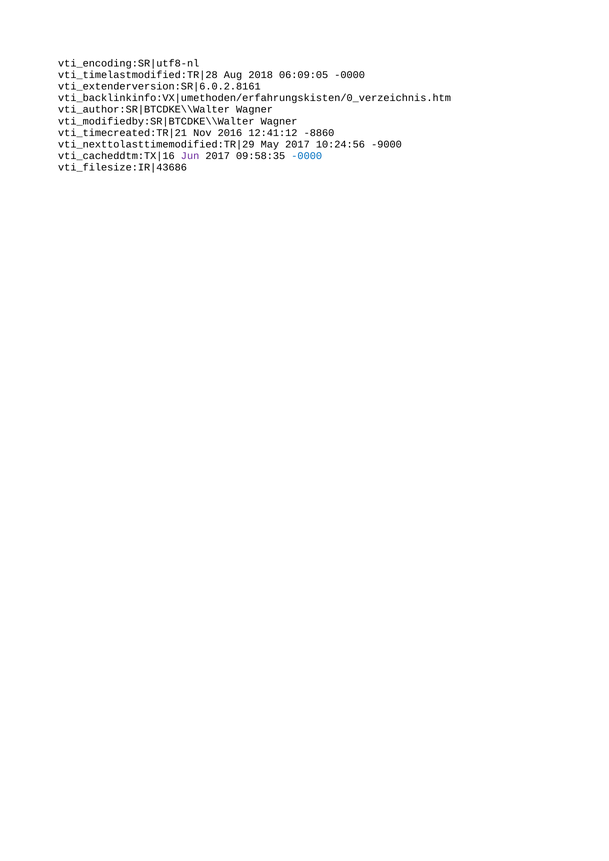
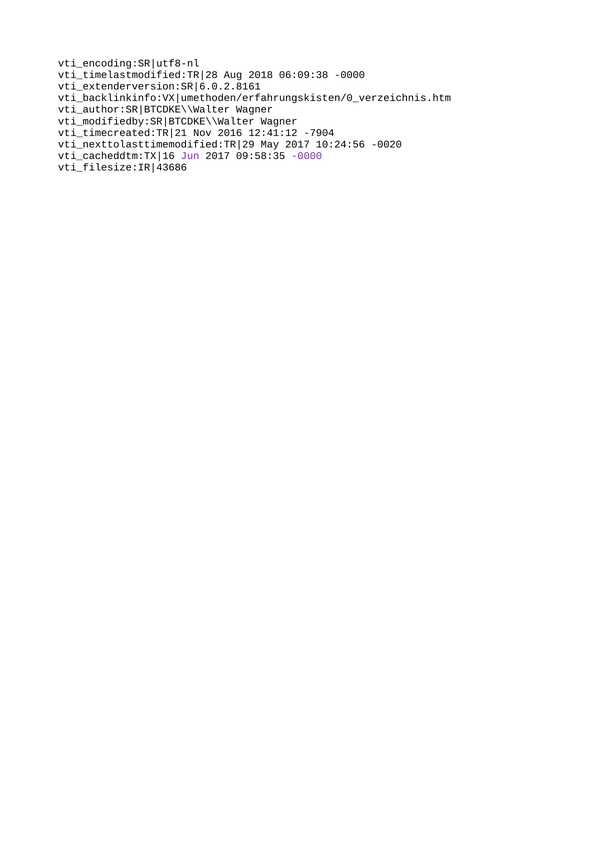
06:09:05: 06:09:05 -> 06:09:38 (304, 75)
-8860: -8860 -> -7904 (319, 133)
-9000: -9000 -> -0020 (386, 144)
-0000 colour: blue -> purple (307, 156)
